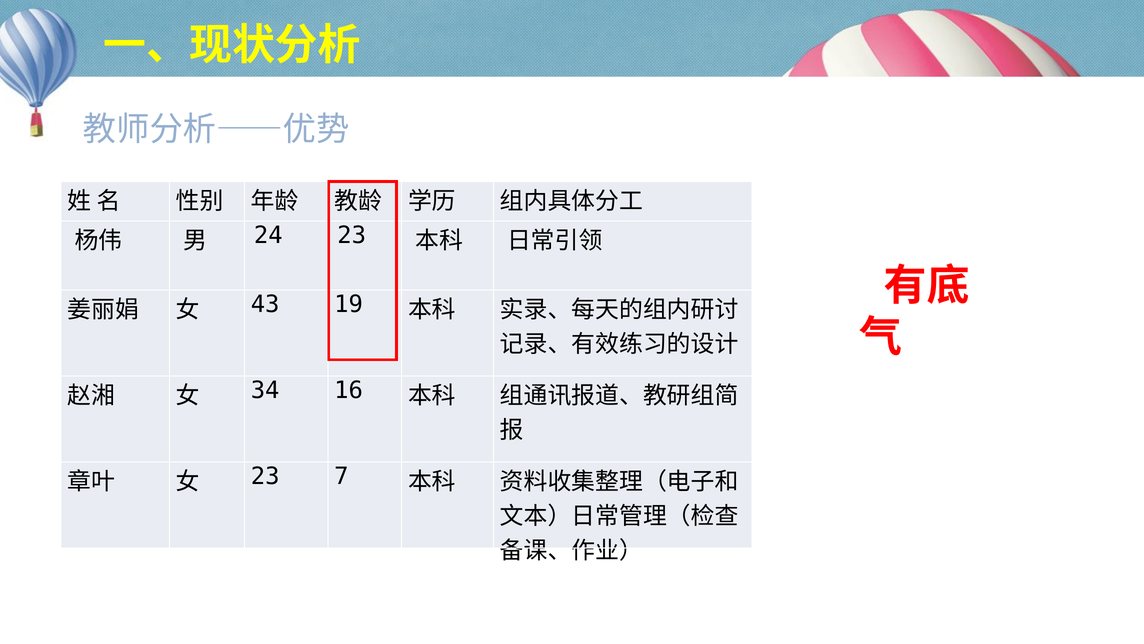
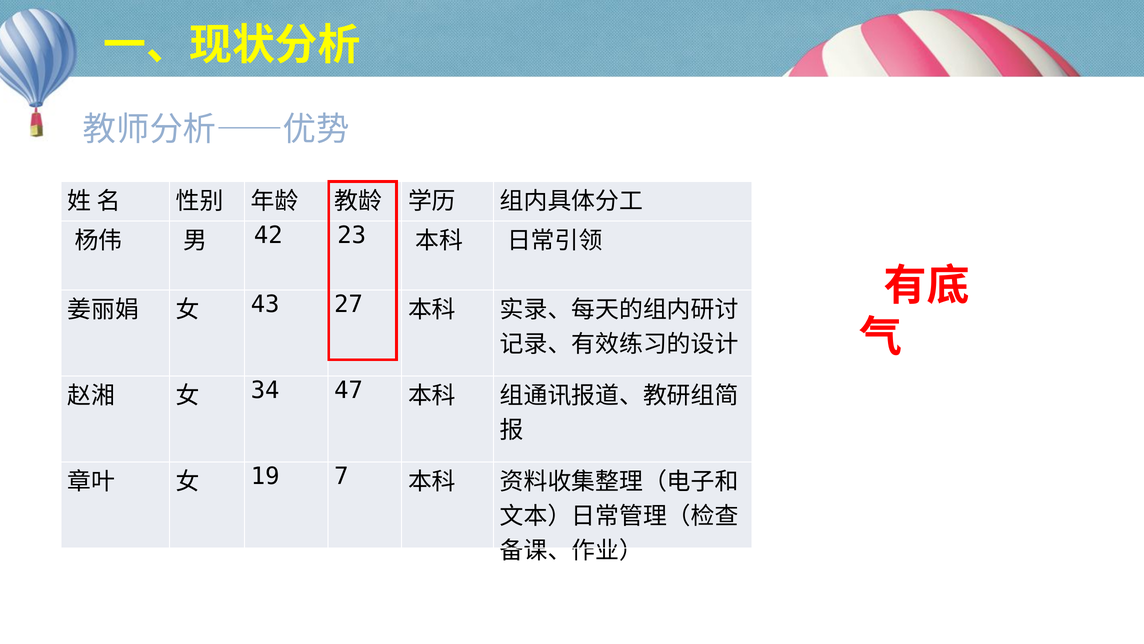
24: 24 -> 42 (268, 235)
19: 19 -> 27 (349, 304)
16: 16 -> 47 (349, 390)
23: 23 -> 19 (265, 476)
